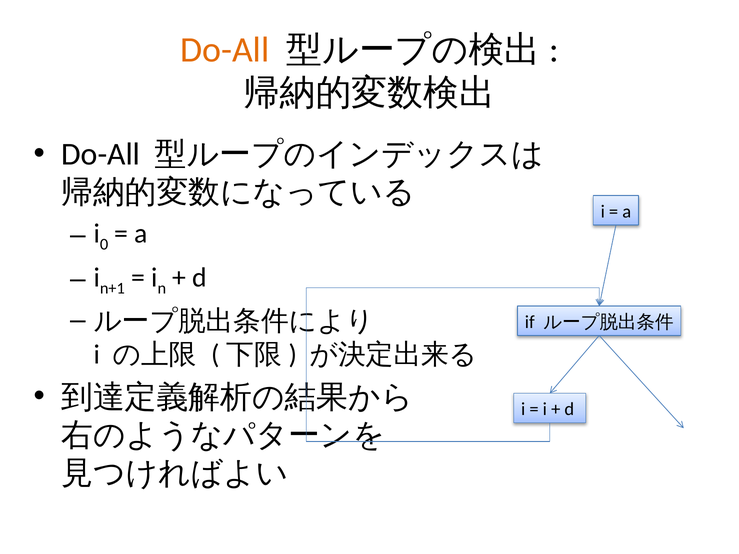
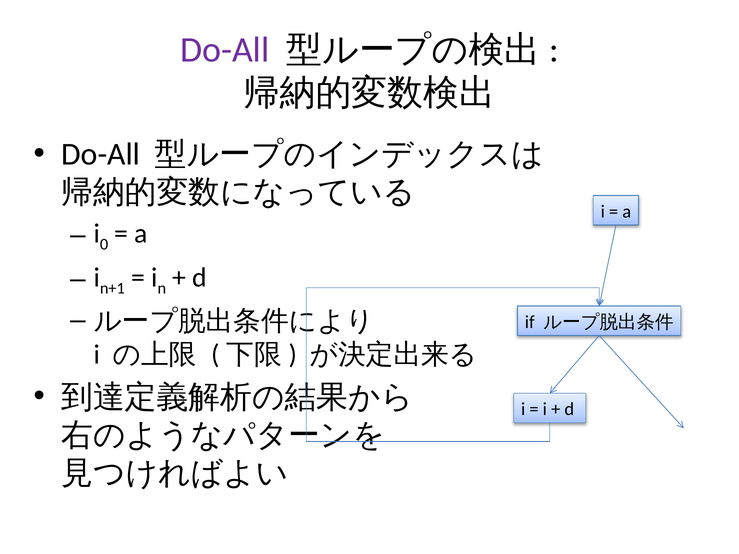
Do-All colour: orange -> purple (225, 50)
